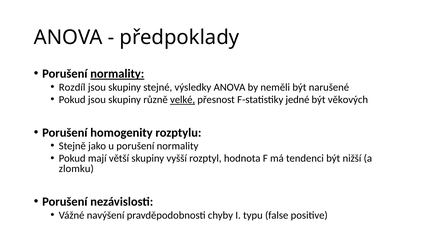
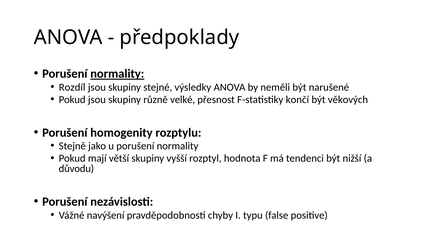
velké underline: present -> none (183, 100)
jedné: jedné -> končí (297, 100)
zlomku: zlomku -> důvodu (76, 169)
